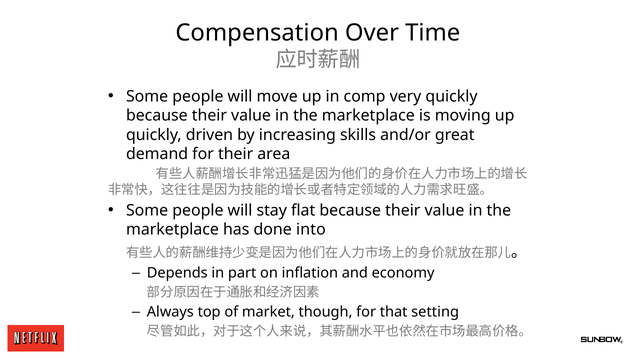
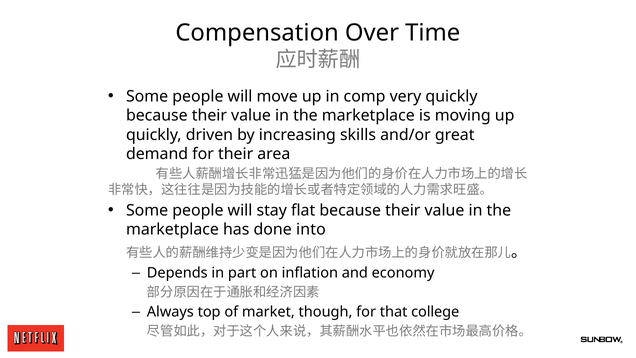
setting: setting -> college (435, 312)
